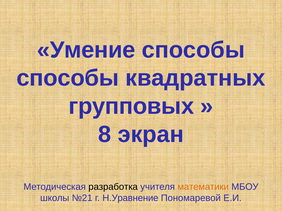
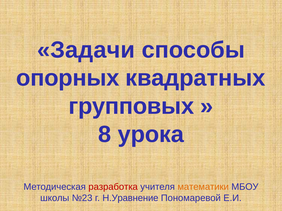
Умение: Умение -> Задачи (86, 50)
способы: способы -> опорных (68, 78)
экран: экран -> урока (151, 135)
разработка colour: black -> red (113, 187)
№21: №21 -> №23 (82, 198)
